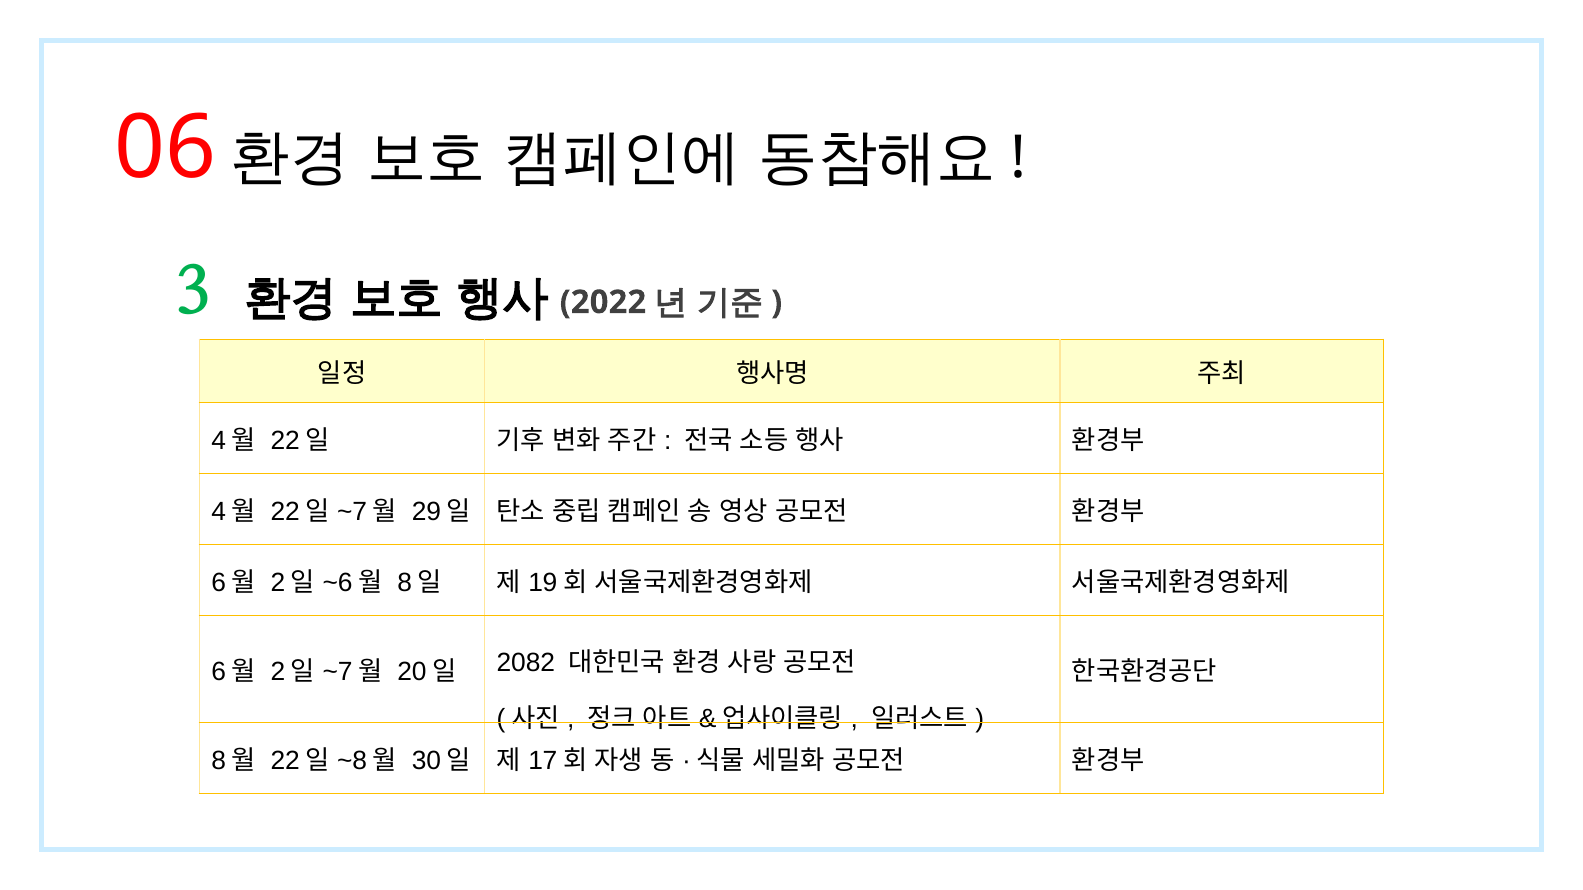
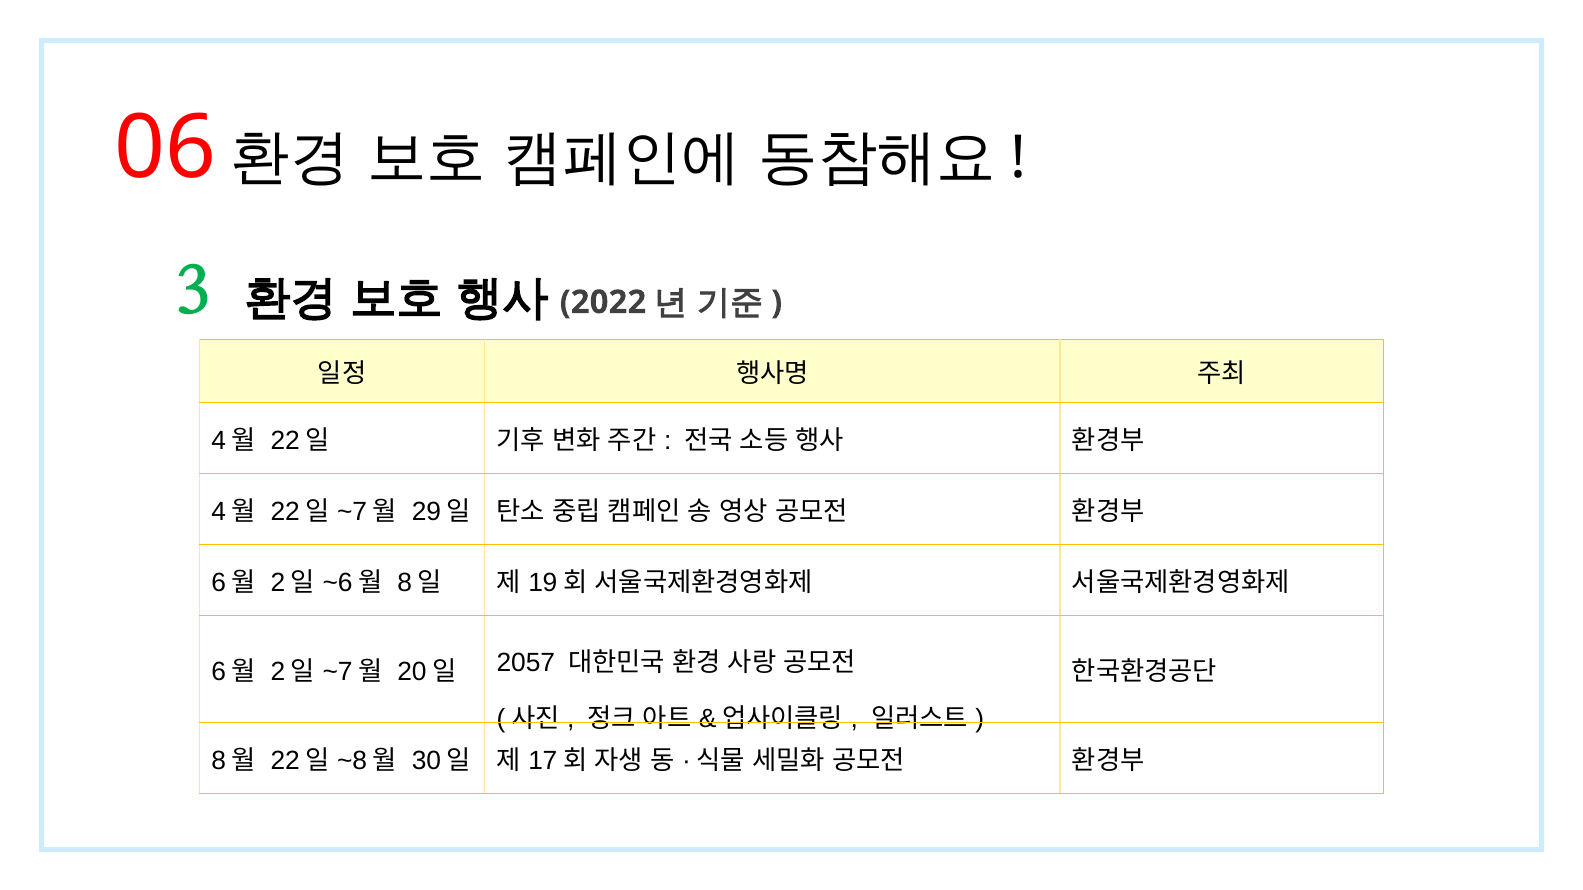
2082: 2082 -> 2057 (526, 663)
